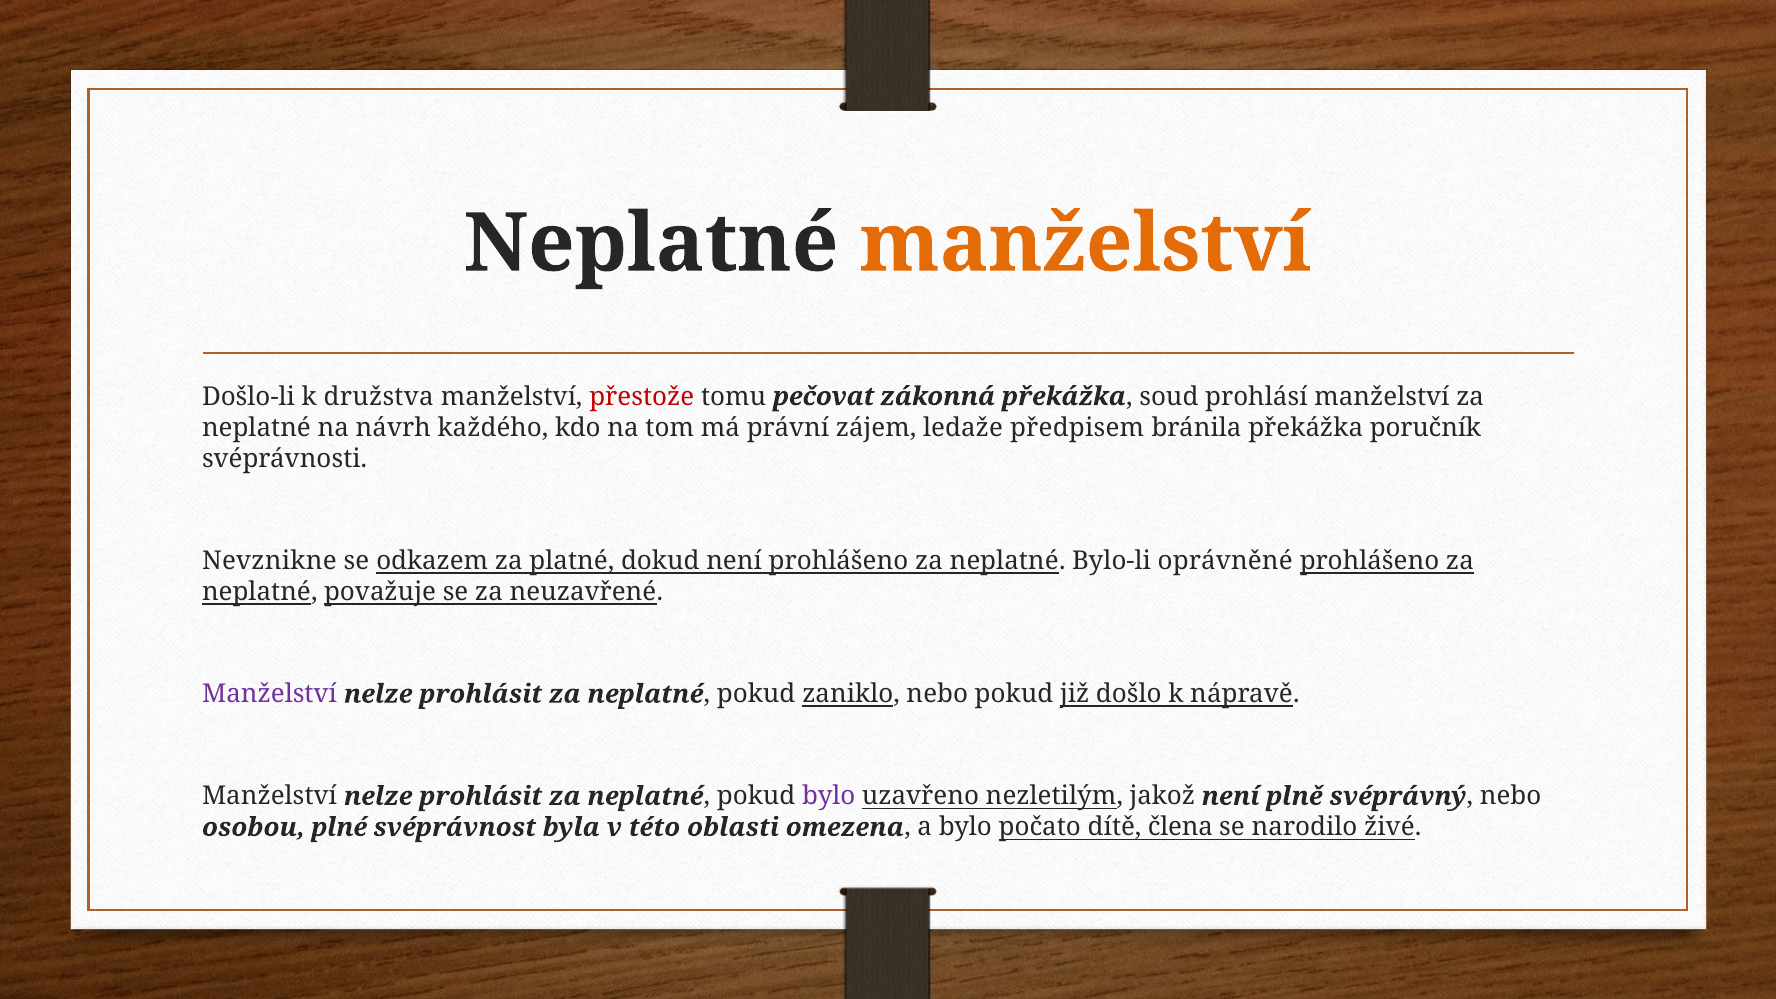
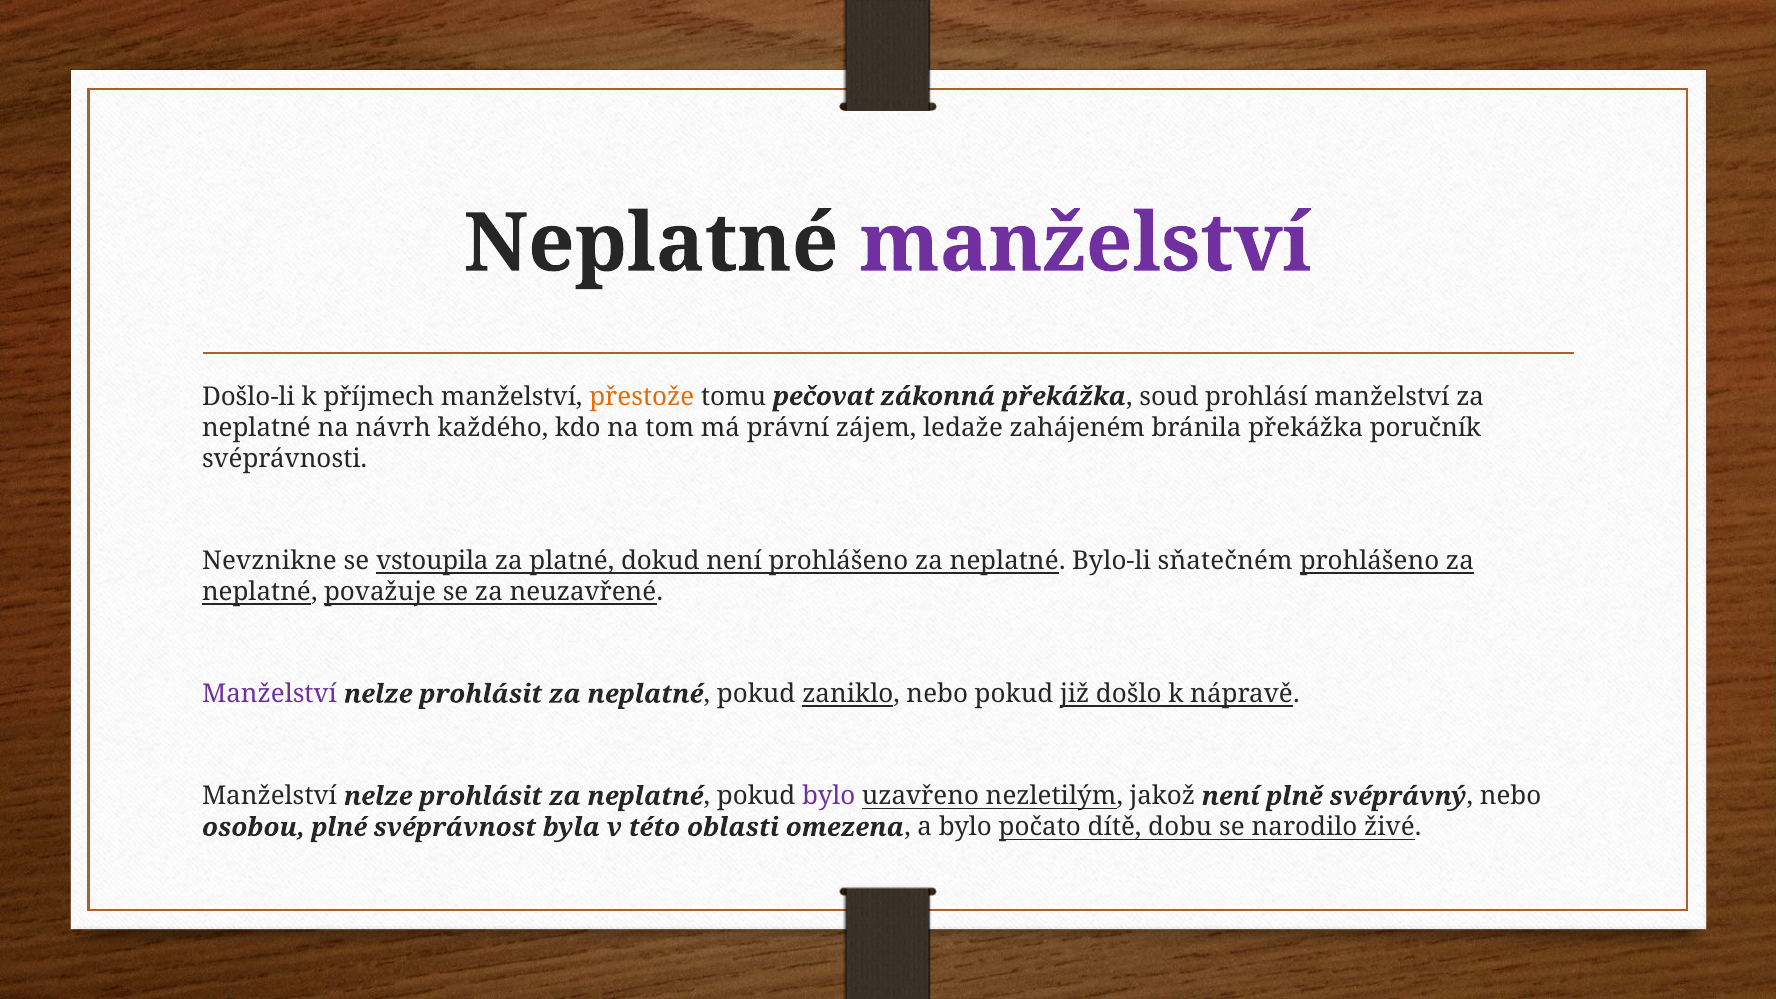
manželství colour: orange -> purple (1085, 244)
družstva: družstva -> příjmech (379, 397)
přestože colour: red -> orange (642, 397)
předpisem: předpisem -> zahájeném (1077, 428)
odkazem: odkazem -> vstoupila (432, 561)
oprávněné: oprávněné -> sňatečném (1225, 561)
člena: člena -> dobu (1180, 827)
